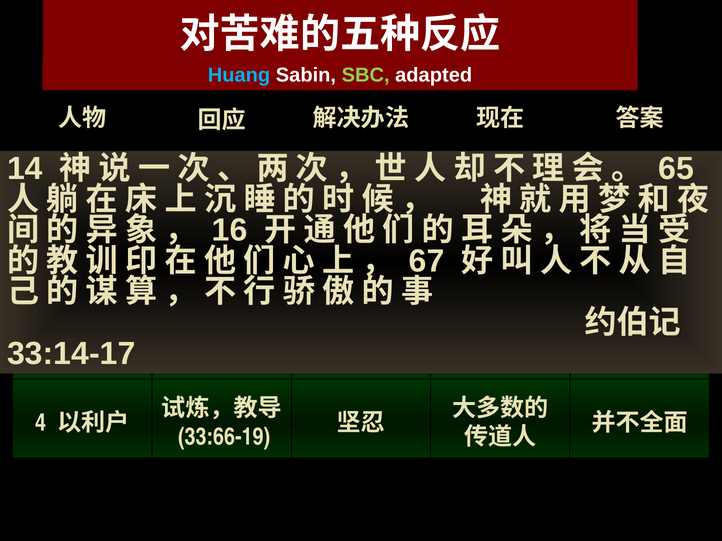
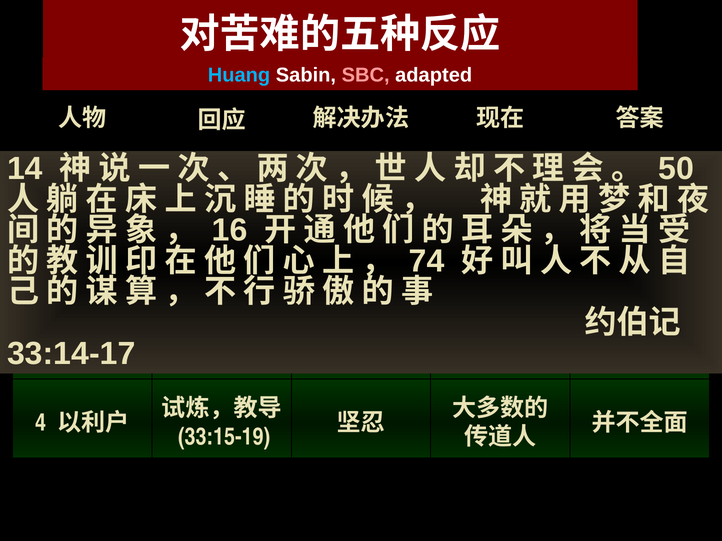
SBC colour: light green -> pink (366, 75)
65: 65 -> 50 (676, 169)
67: 67 -> 74 (427, 261)
33:66-19: 33:66-19 -> 33:15-19 (224, 437)
